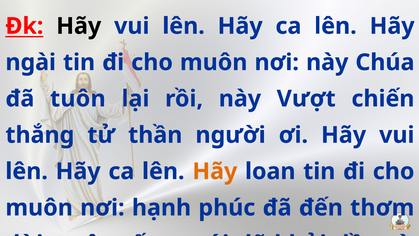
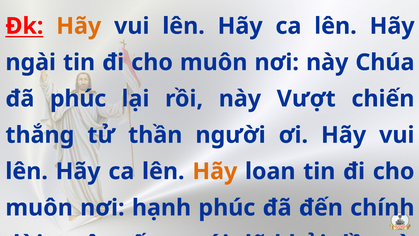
Hãy colour: black -> orange (79, 26)
đã tuôn: tuôn -> phúc (78, 99)
thơm: thơm -> chính (382, 208)
